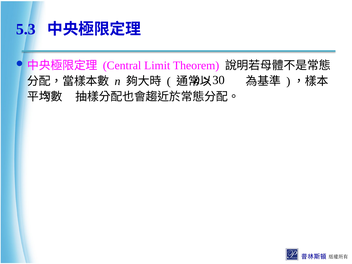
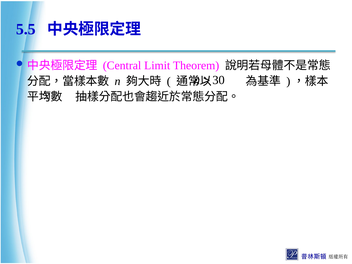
5.3: 5.3 -> 5.5 (26, 29)
